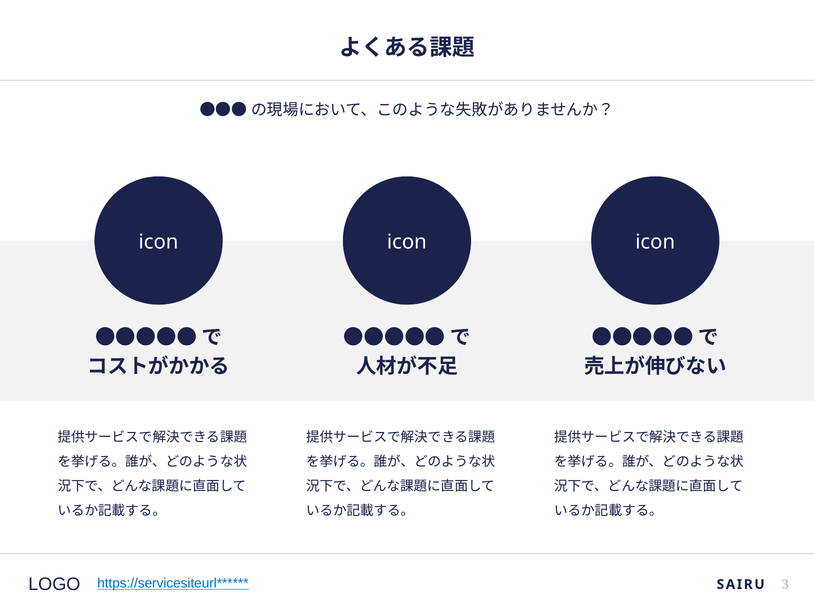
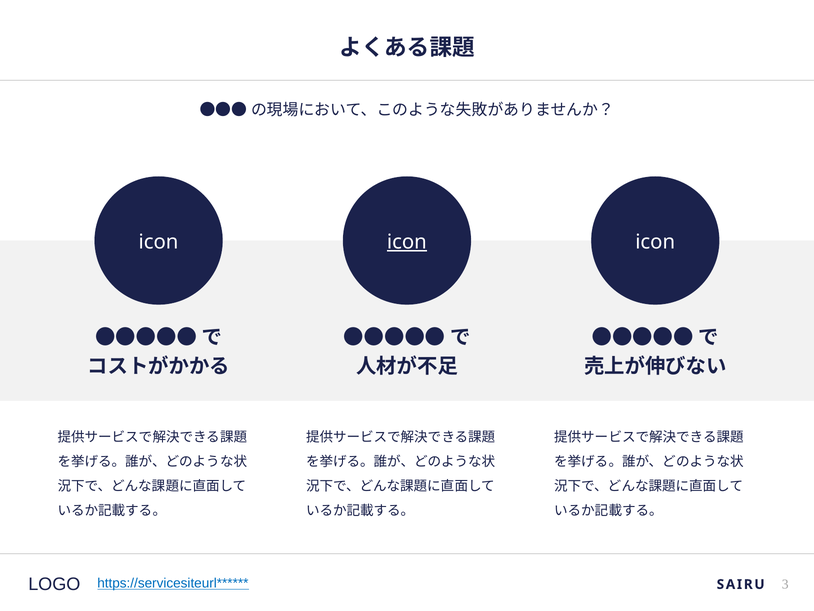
icon underline: none -> present (407, 242)
